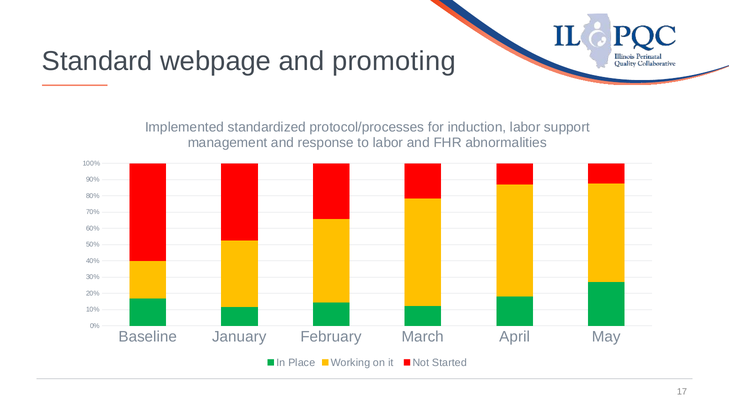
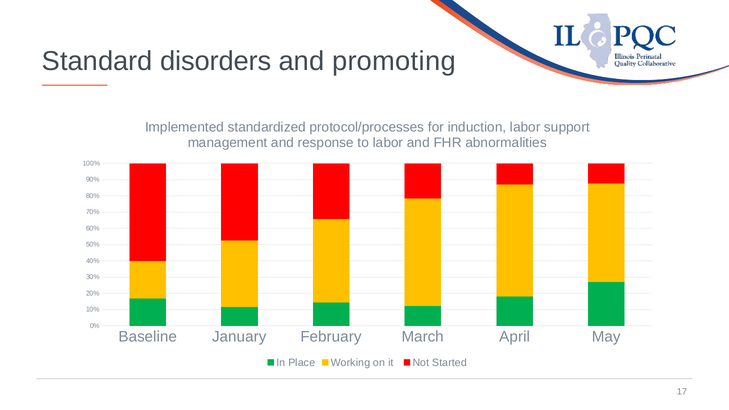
webpage: webpage -> disorders (216, 61)
